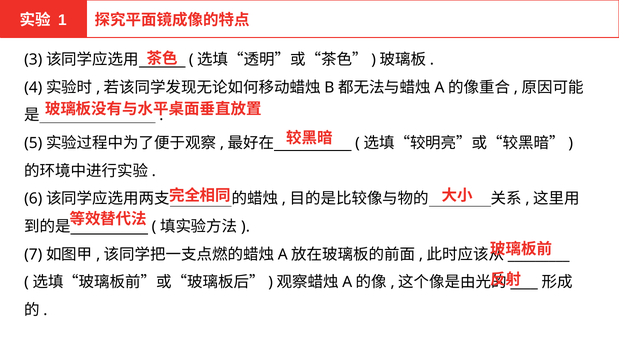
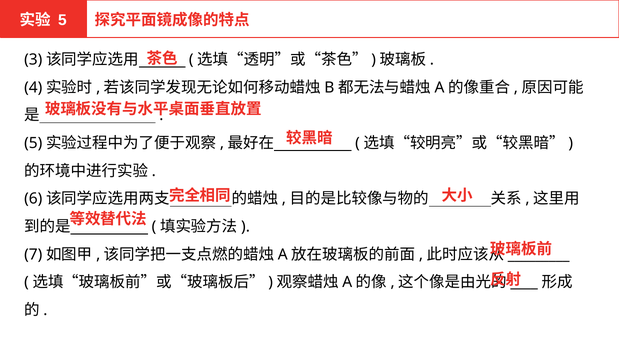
1: 1 -> 5 (62, 20)
